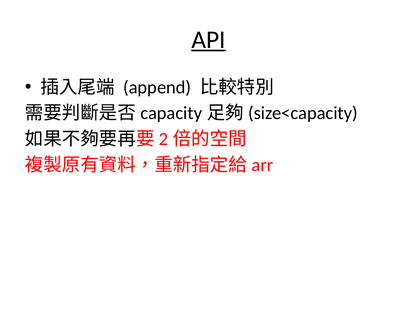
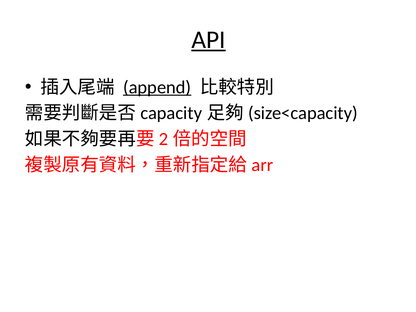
append underline: none -> present (157, 87)
